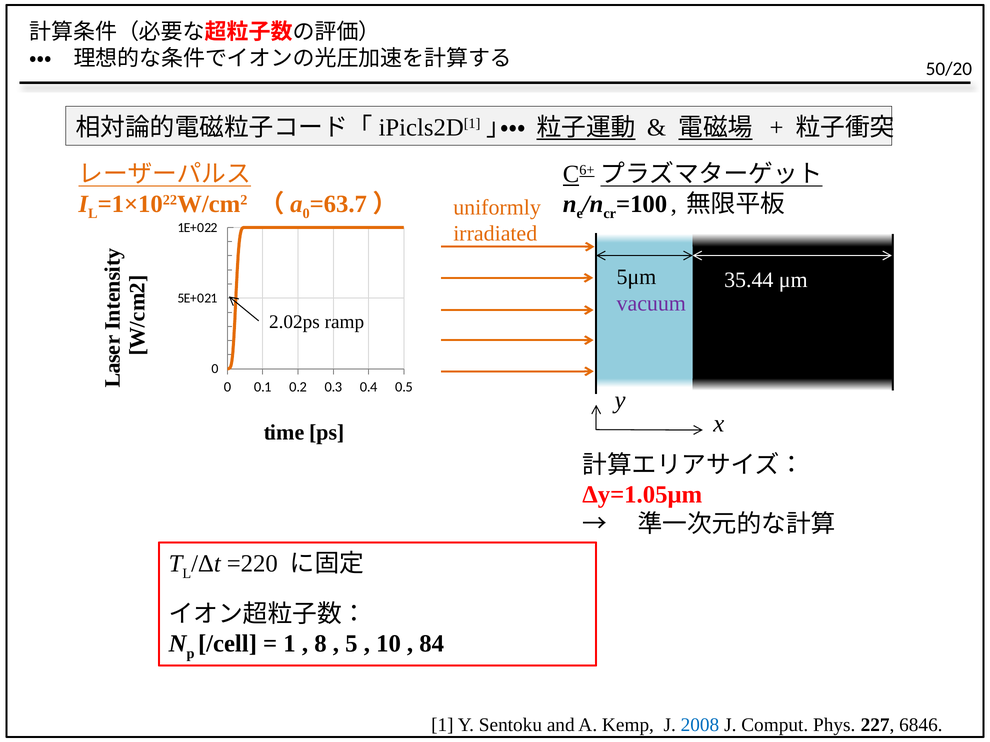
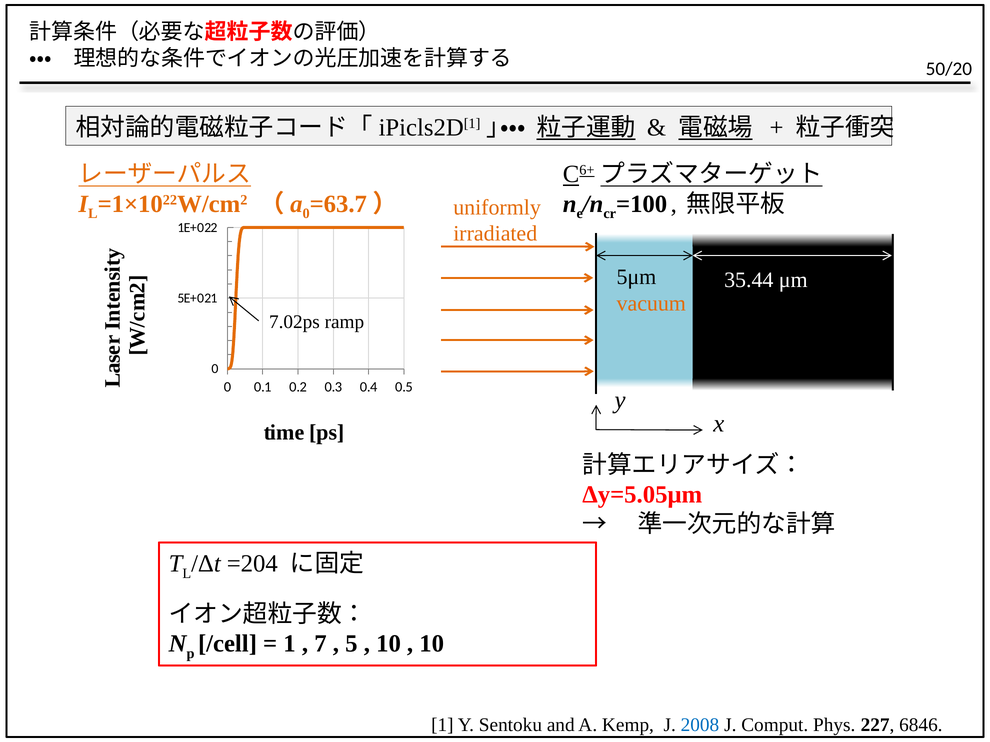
vacuum colour: purple -> orange (651, 304)
2.02ps: 2.02ps -> 7.02ps (294, 322)
Δy=1.05μm: Δy=1.05μm -> Δy=5.05μm (642, 495)
=220: =220 -> =204 (252, 564)
8: 8 -> 7 (321, 644)
84: 84 -> 10 (432, 644)
